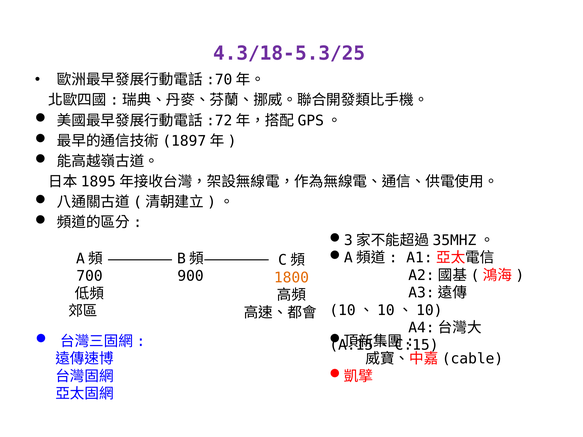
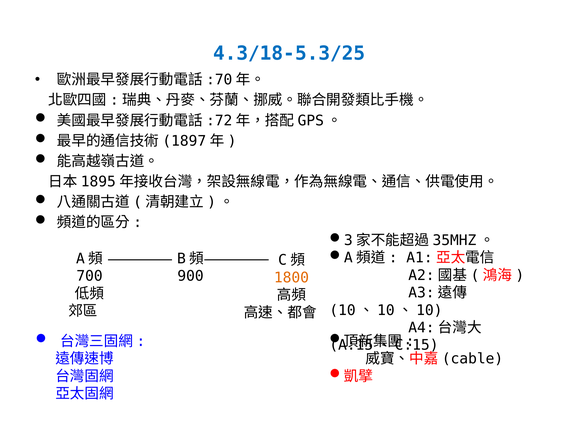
4.3/18-5.3/25 colour: purple -> blue (289, 54)
